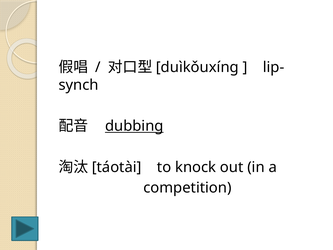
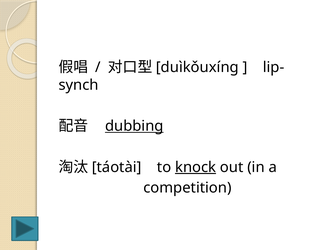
knock underline: none -> present (196, 167)
